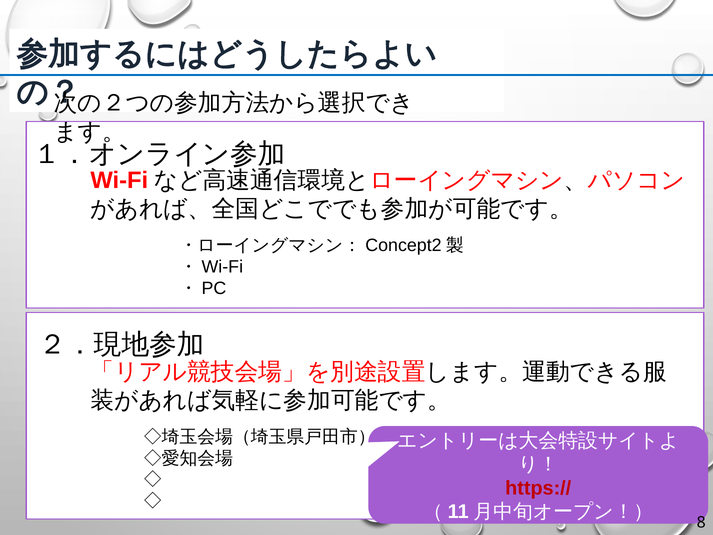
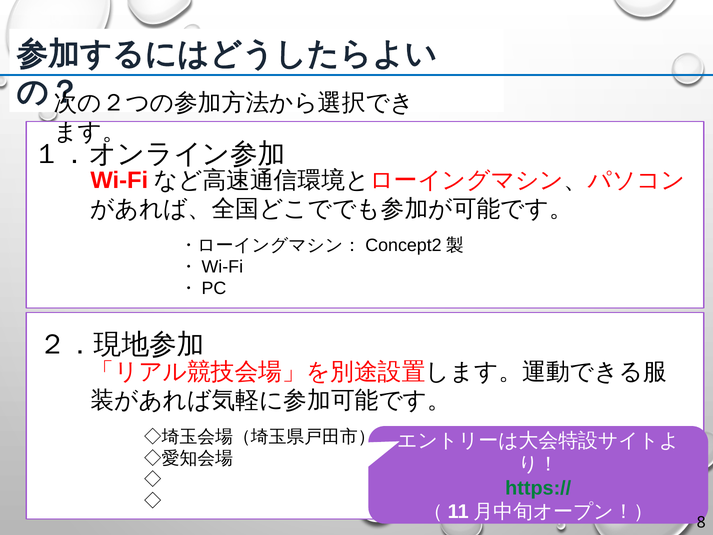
https:// colour: red -> green (538, 488)
